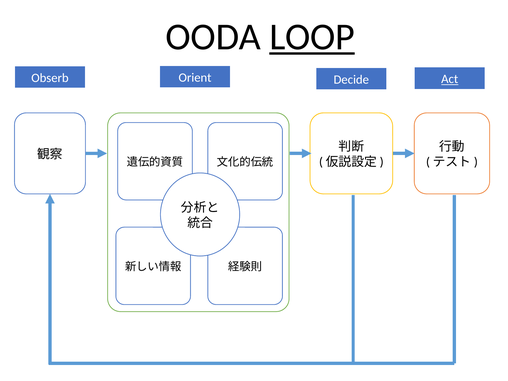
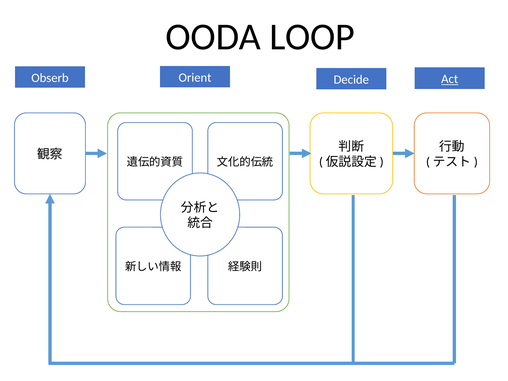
LOOP underline: present -> none (312, 37)
